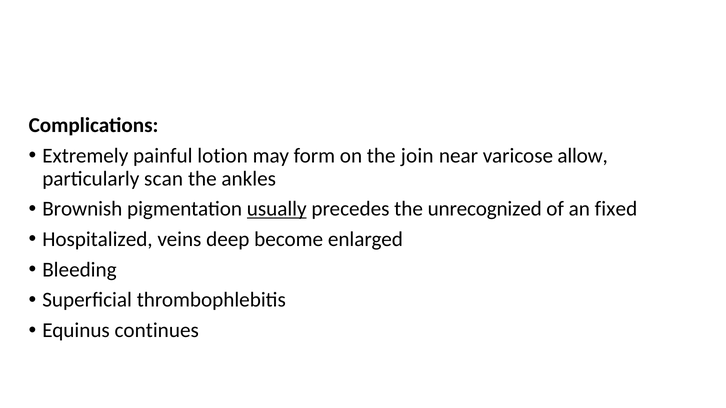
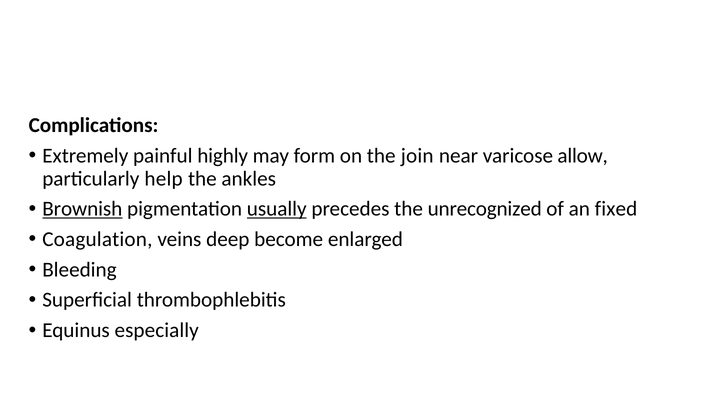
lotion: lotion -> highly (223, 156)
scan: scan -> help (164, 179)
Brownish underline: none -> present (82, 209)
Hospitalized: Hospitalized -> Coagulation (97, 239)
continues: continues -> especially (157, 331)
